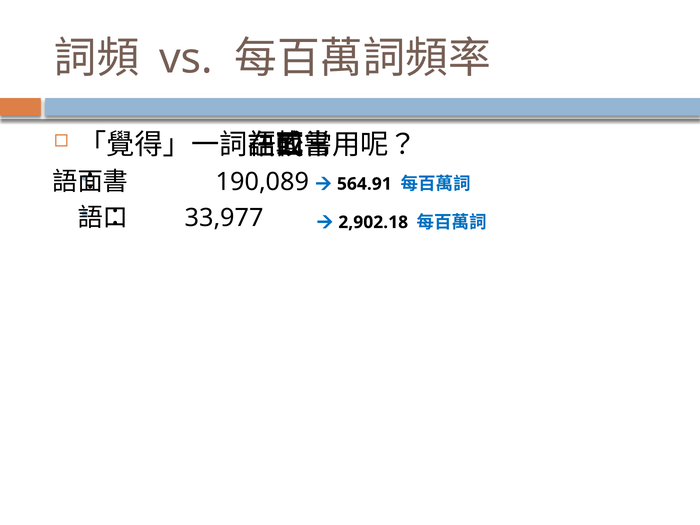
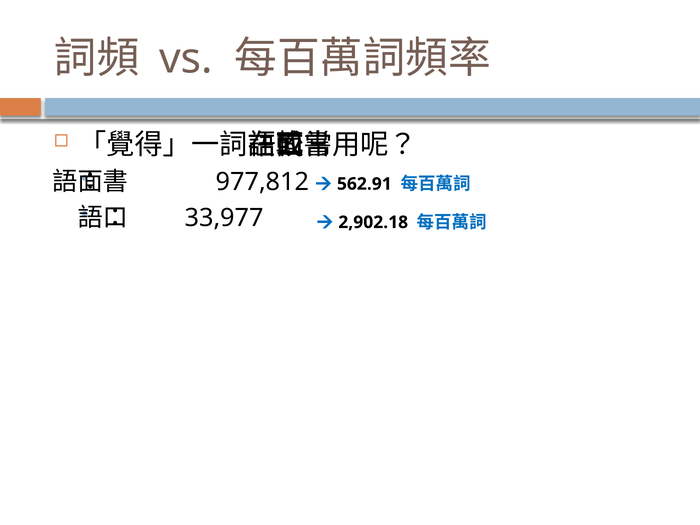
190,089: 190,089 -> 977,812 (262, 182)
564.91: 564.91 -> 562.91 (364, 184)
